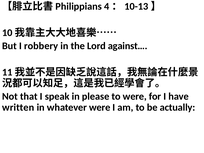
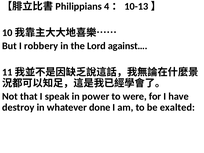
please: please -> power (96, 96)
written: written -> destroy (18, 107)
whatever were: were -> done (100, 107)
actually: actually -> exalted (177, 107)
